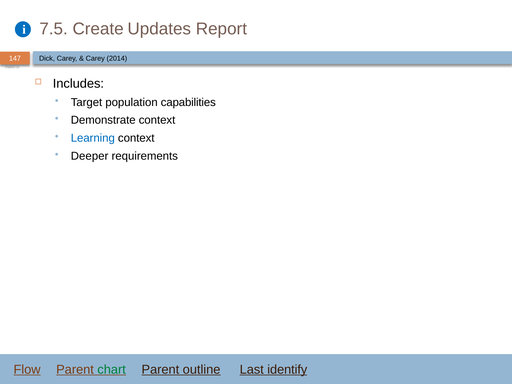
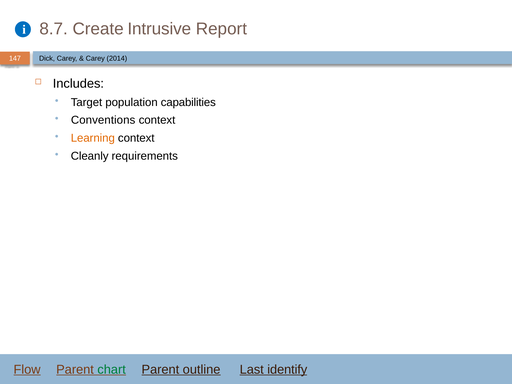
7.5: 7.5 -> 8.7 (54, 29)
Updates: Updates -> Intrusive (159, 29)
Demonstrate: Demonstrate -> Conventions (103, 120)
Learning colour: blue -> orange (93, 138)
Deeper: Deeper -> Cleanly (90, 156)
